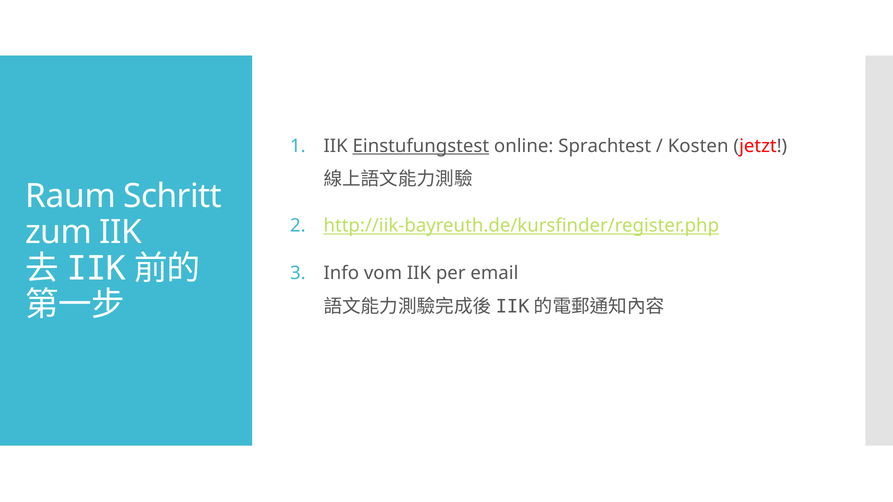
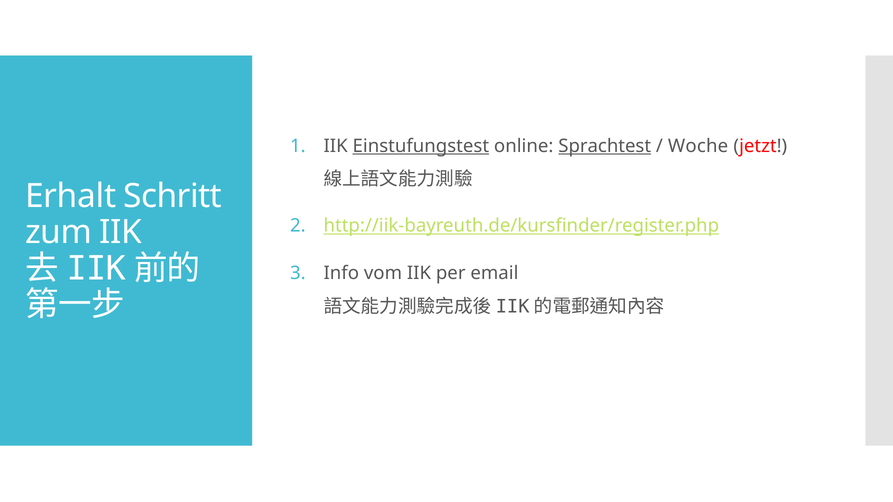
Sprachtest underline: none -> present (605, 146)
Kosten: Kosten -> Woche (698, 146)
Raum: Raum -> Erhalt (71, 196)
